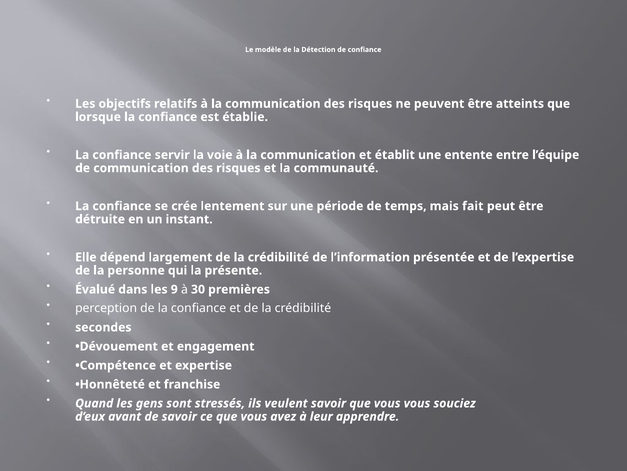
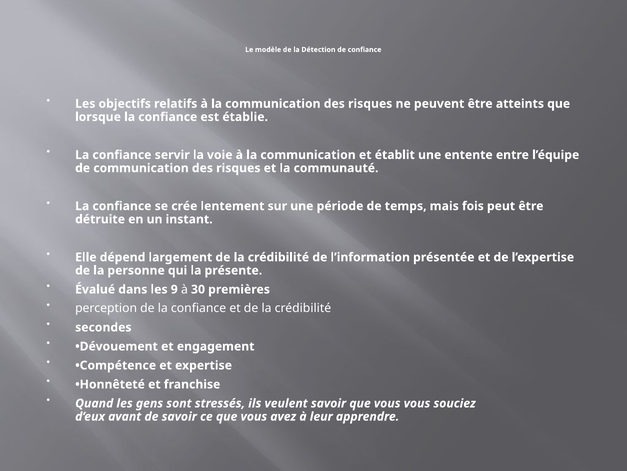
fait: fait -> fois (473, 206)
